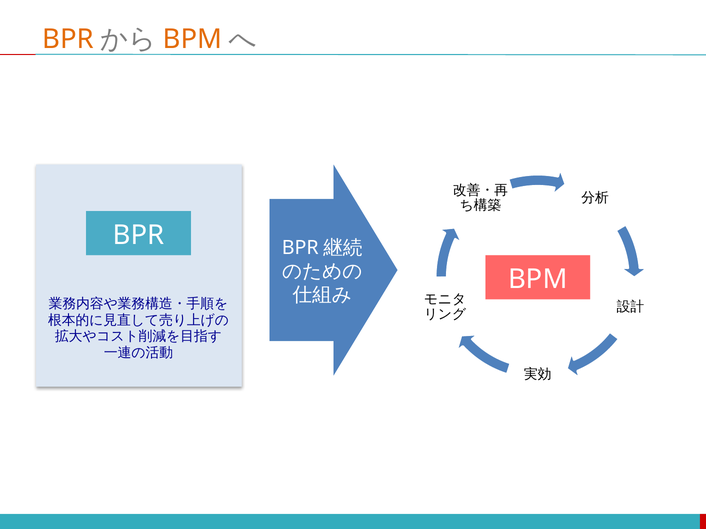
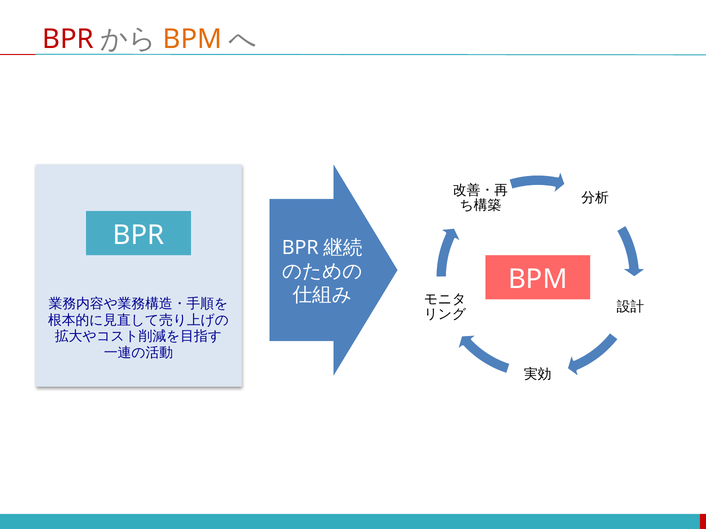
BPR colour: orange -> red (68, 39)
